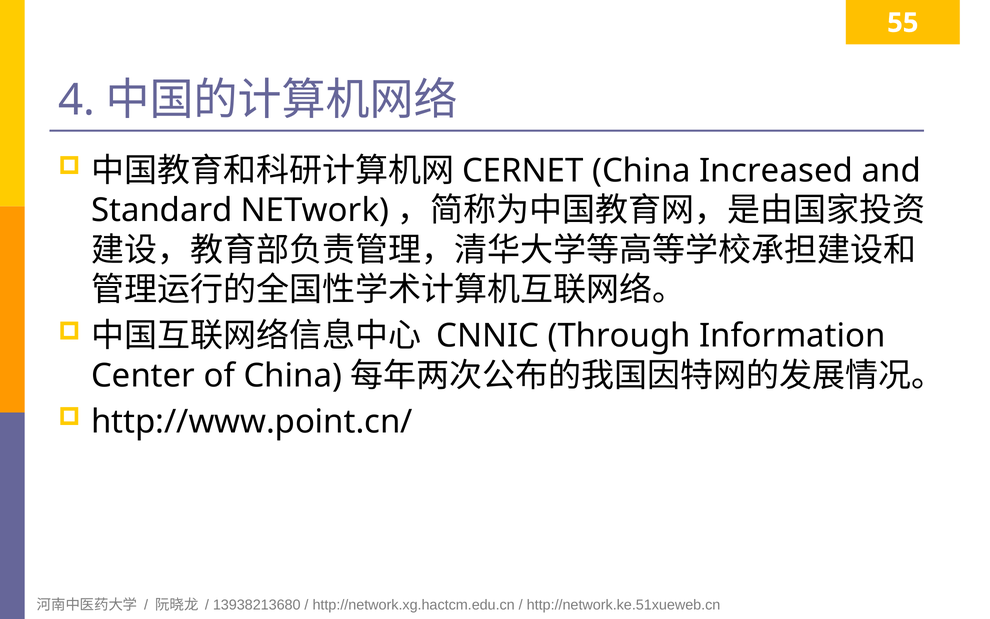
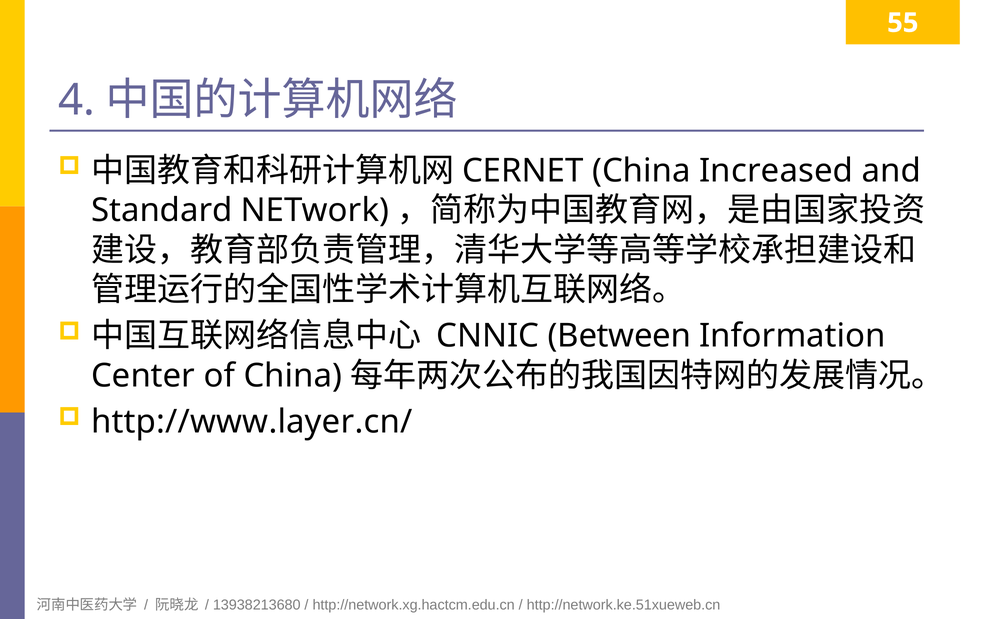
Through: Through -> Between (619, 336)
http://www.point.cn/: http://www.point.cn/ -> http://www.layer.cn/ (252, 422)
